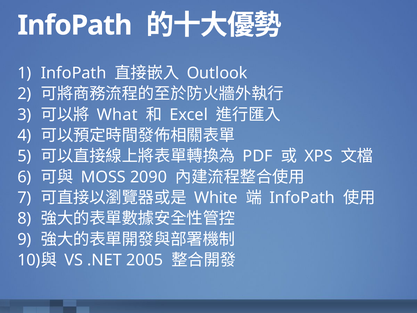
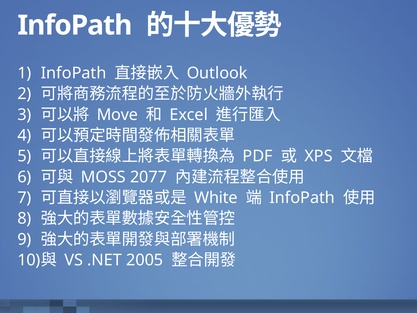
What: What -> Move (117, 115)
2090: 2090 -> 2077 (149, 177)
